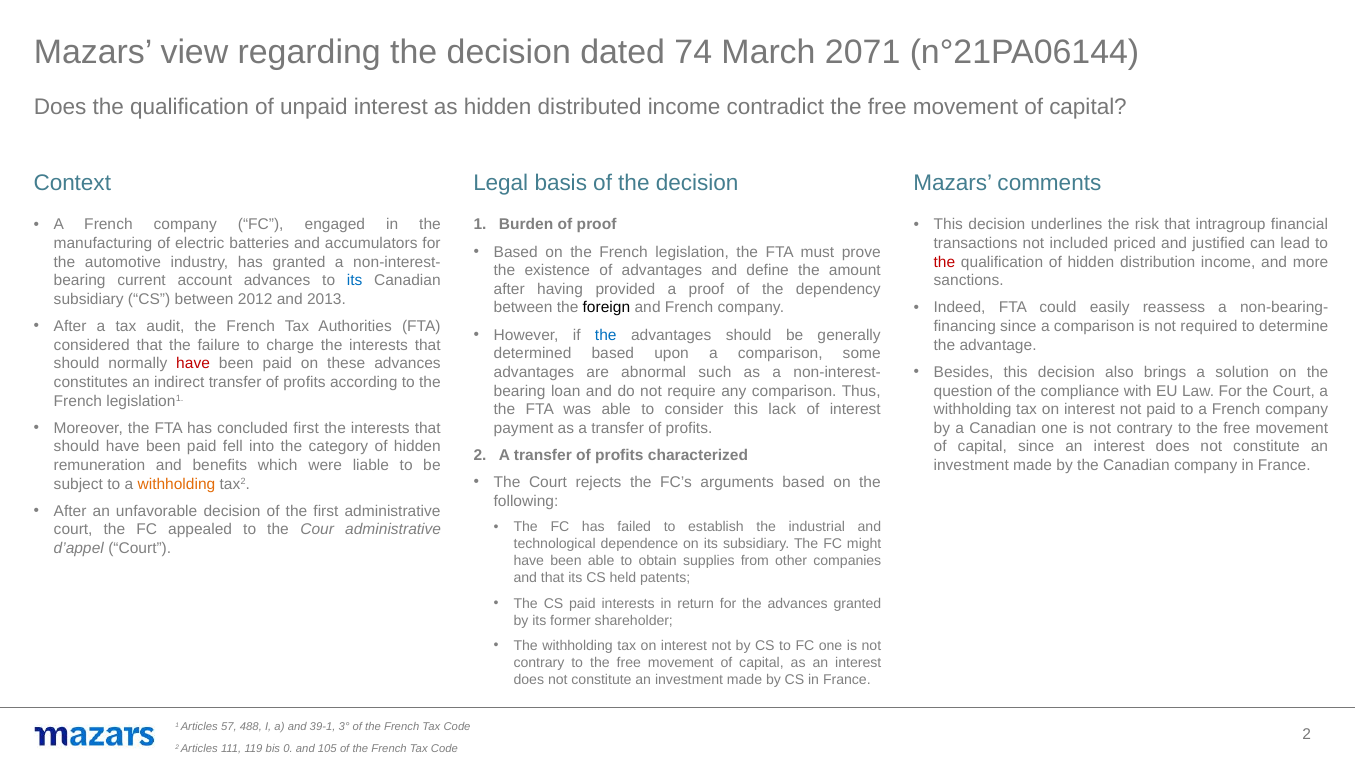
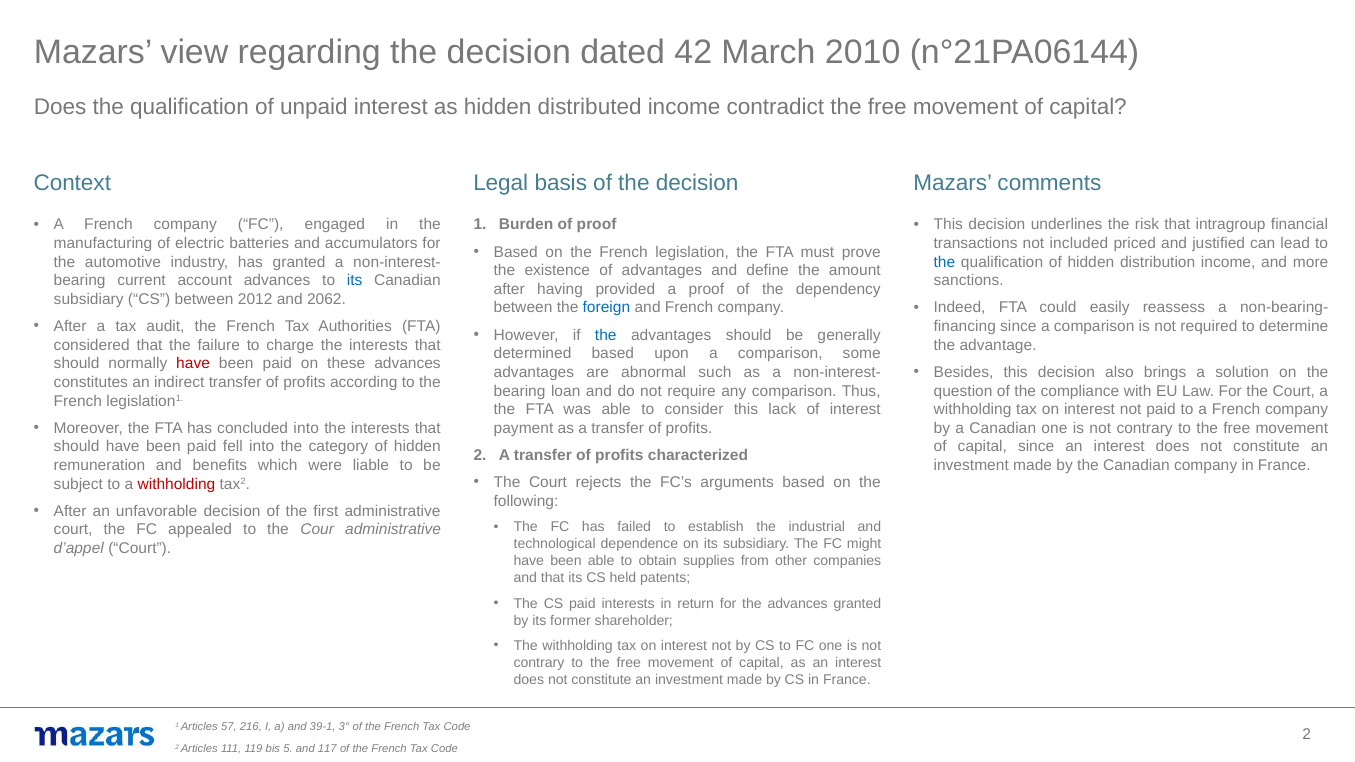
74: 74 -> 42 (693, 52)
2071: 2071 -> 2010 (863, 52)
the colour: red -> blue (944, 262)
2013: 2013 -> 2062 (326, 299)
foreign colour: black -> blue (606, 308)
concluded first: first -> into (306, 428)
withholding colour: orange -> red (176, 484)
488: 488 -> 216 (251, 727)
0: 0 -> 5 (288, 749)
105: 105 -> 117 (327, 749)
